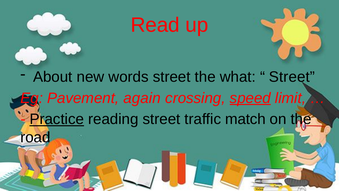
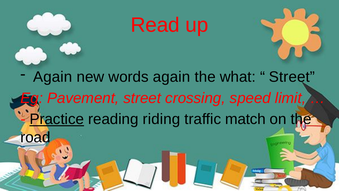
About: About -> Again (53, 77)
words street: street -> again (172, 77)
Pavement again: again -> street (142, 98)
speed underline: present -> none (250, 98)
reading street: street -> riding (161, 119)
